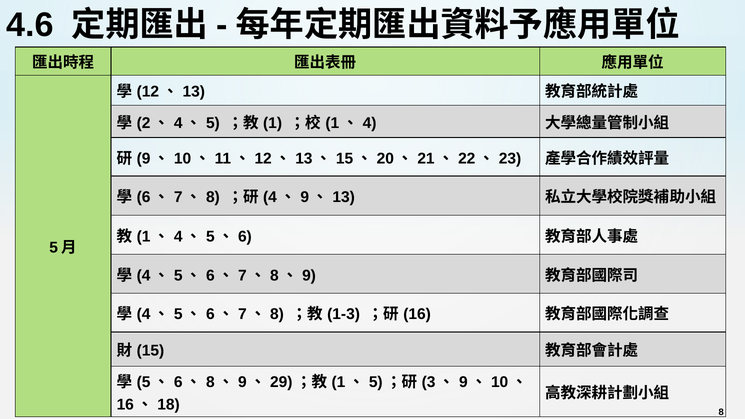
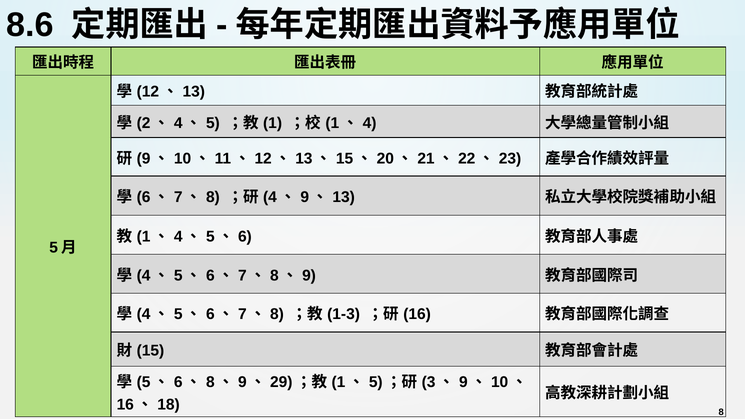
4.6: 4.6 -> 8.6 (30, 25)
